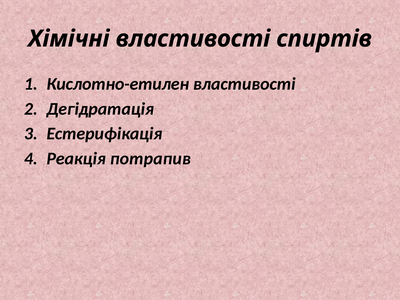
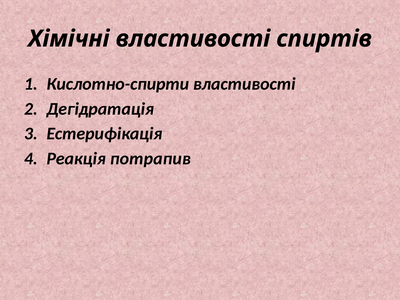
Кислотно-етилен: Кислотно-етилен -> Кислотно-спирти (118, 84)
